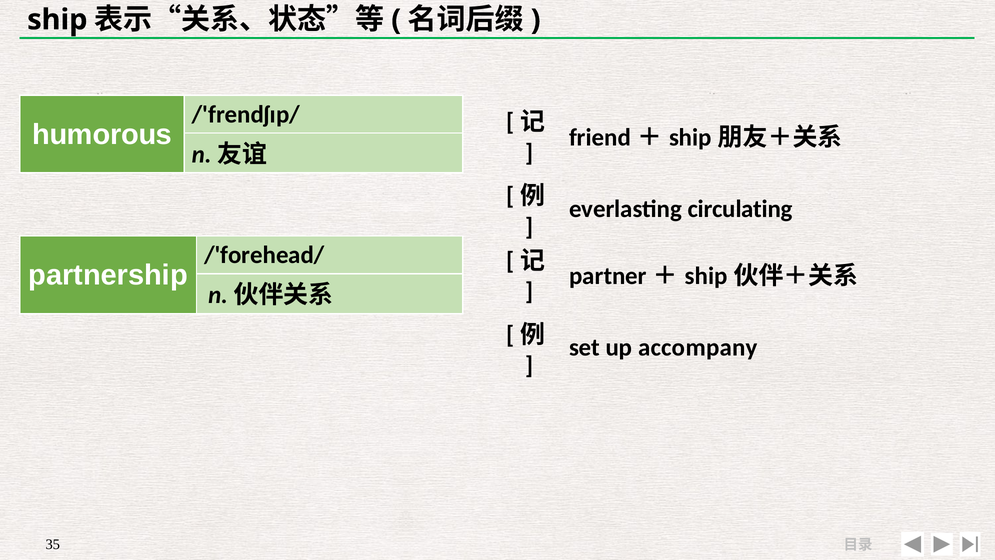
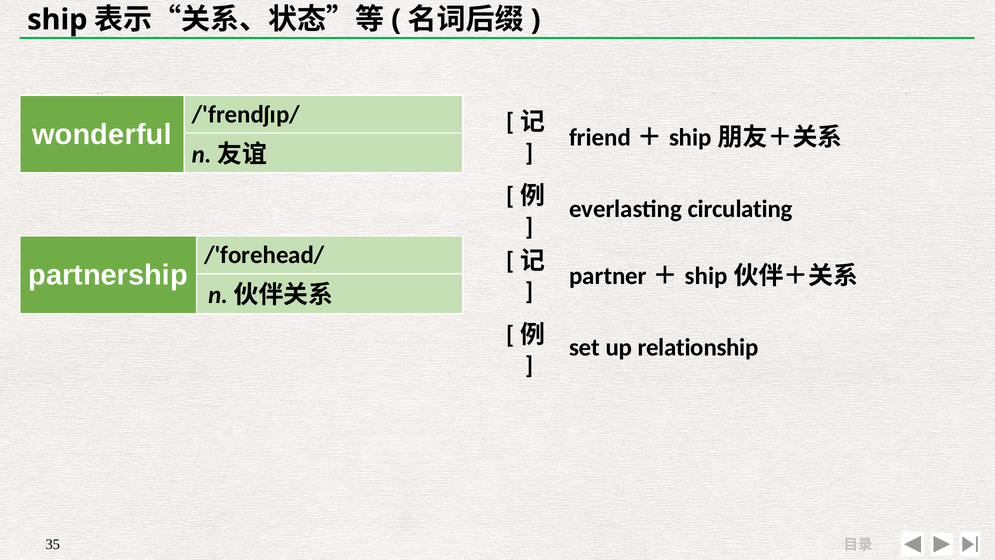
humorous: humorous -> wonderful (102, 134)
accompany: accompany -> relationship (698, 347)
